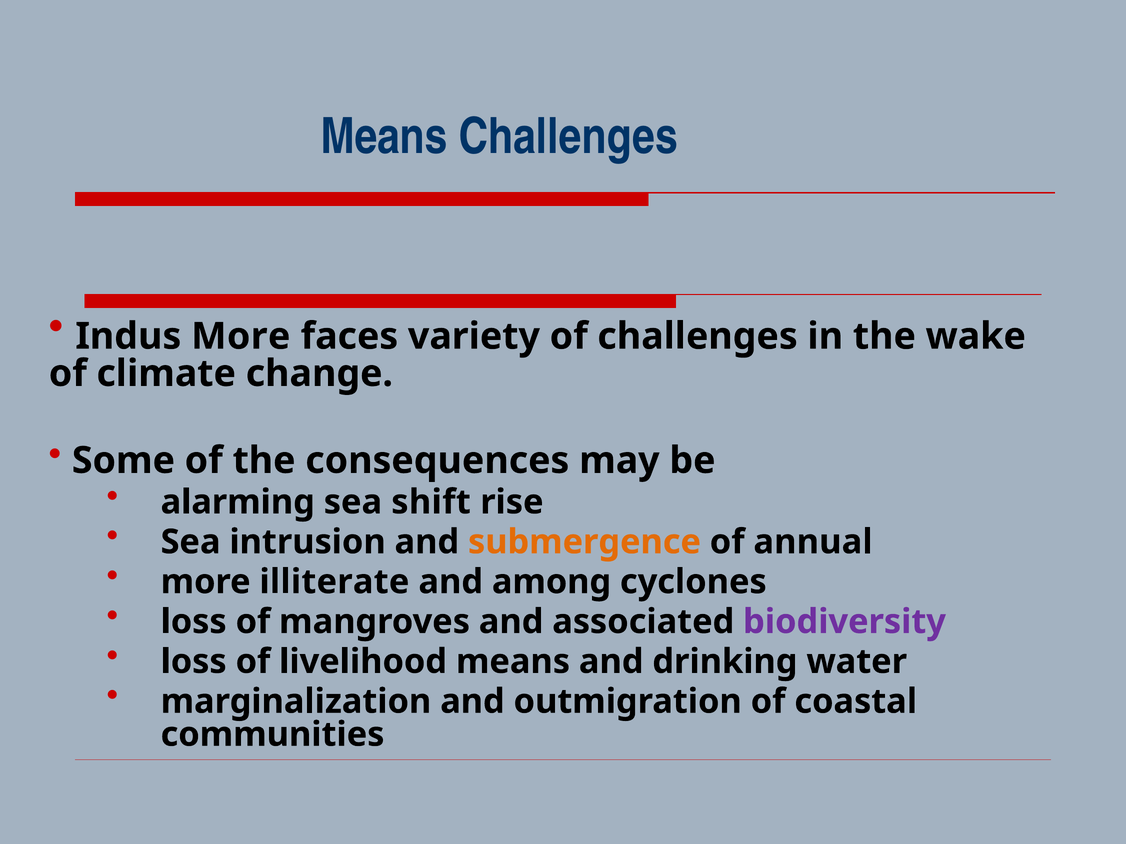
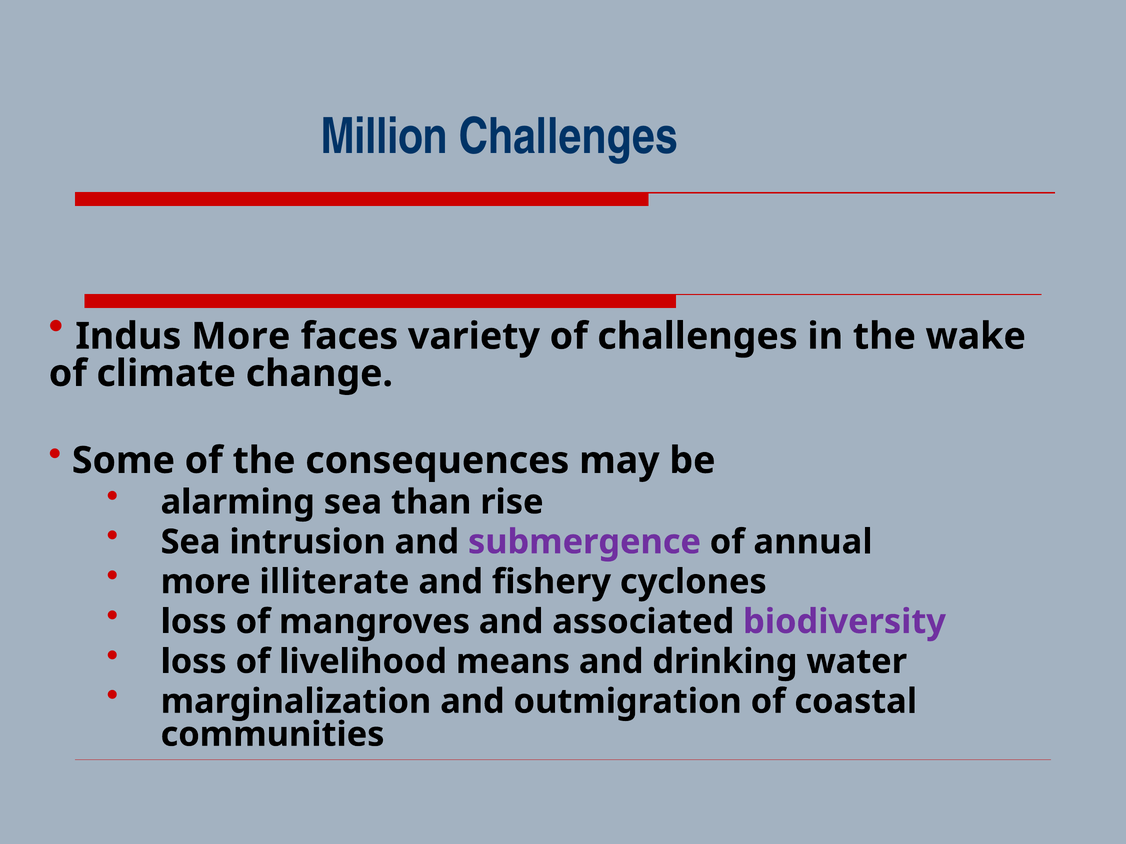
Means: Means -> Million (384, 137)
shift: shift -> than (431, 502)
submergence colour: orange -> purple (584, 542)
among: among -> fishery (551, 582)
